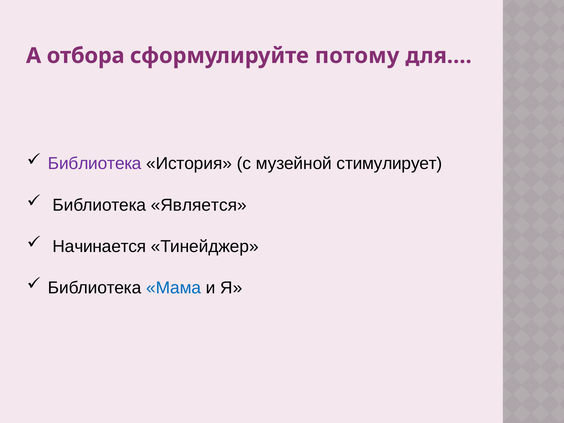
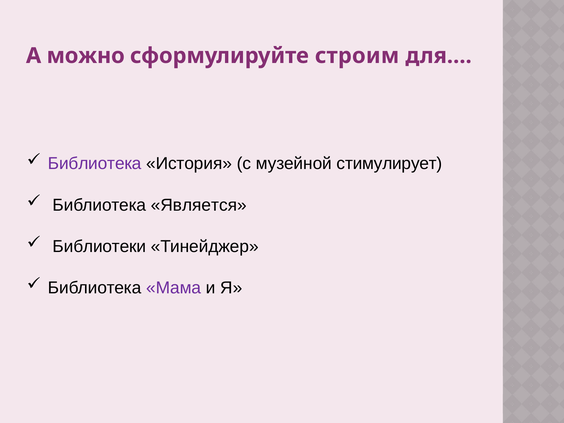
отбора: отбора -> можно (86, 56)
потому: потому -> строим (357, 56)
Начинается: Начинается -> Библиотеки (99, 246)
Мама colour: blue -> purple (174, 288)
